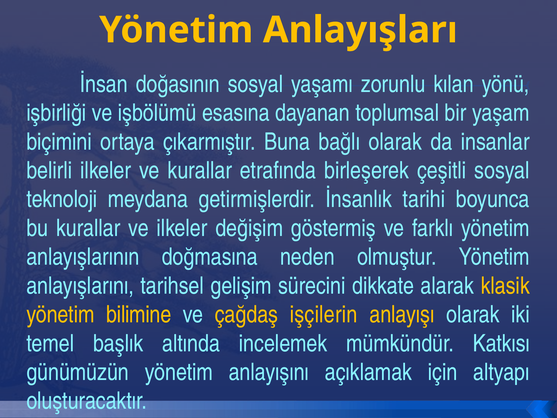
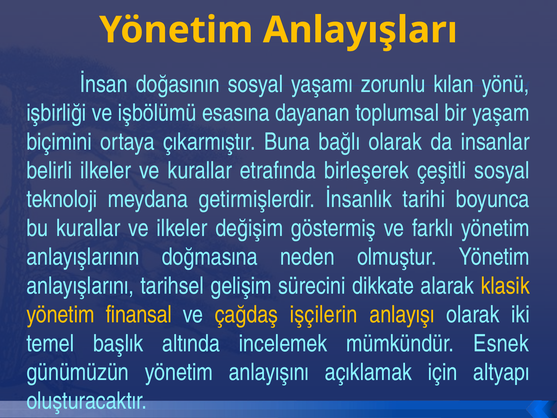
bilimine: bilimine -> finansal (139, 314)
Katkısı: Katkısı -> Esnek (501, 343)
